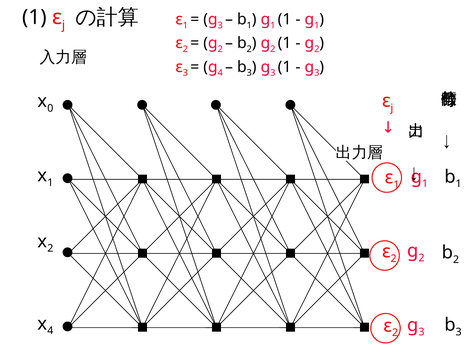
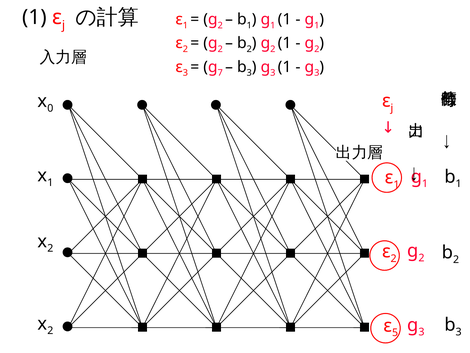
3: 3 -> 2 (220, 25)
4: 4 -> 7 (220, 73)
4: 4 -> 2 (50, 330)
2: 2 -> 5 (395, 332)
